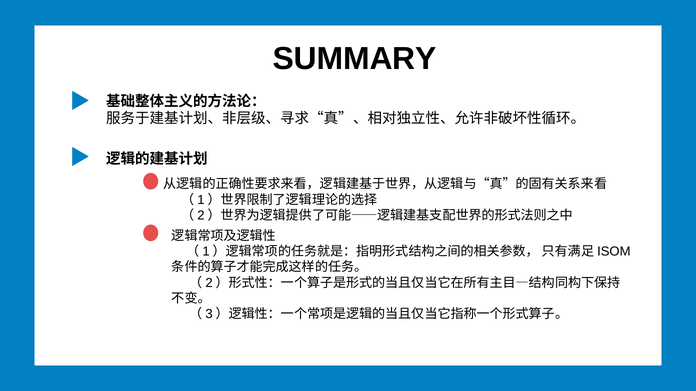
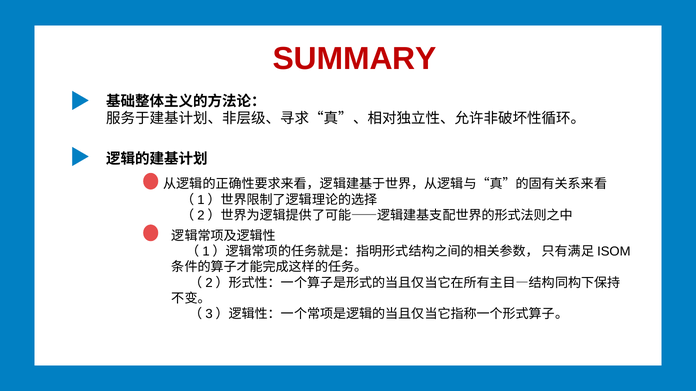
SUMMARY colour: black -> red (355, 59)
